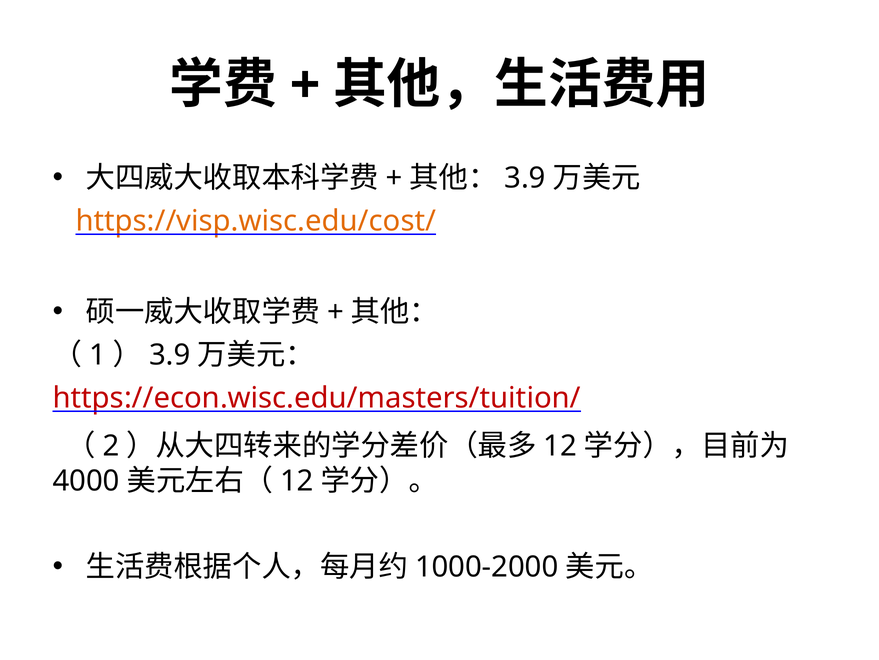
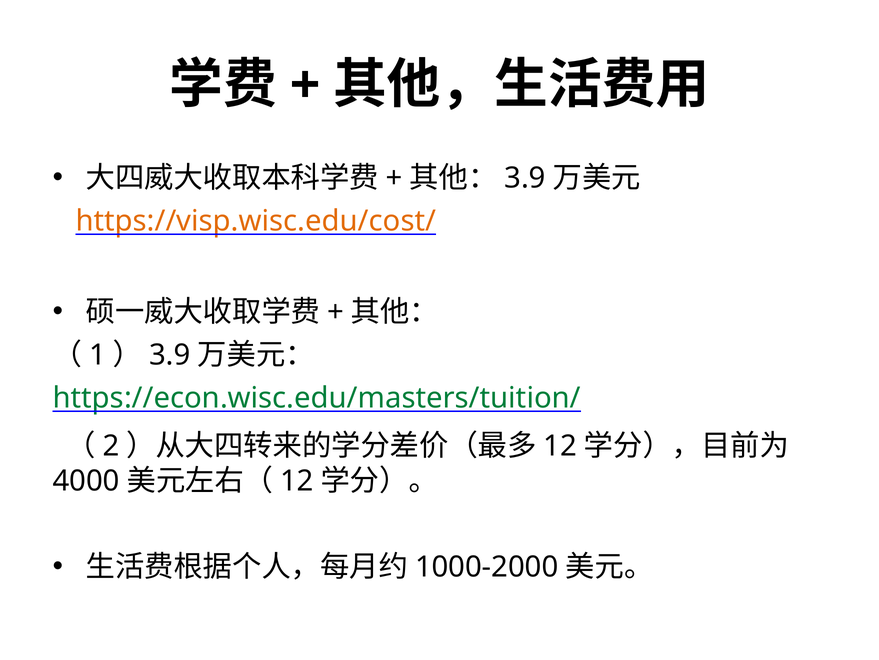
https://econ.wisc.edu/masters/tuition/ colour: red -> green (317, 398)
